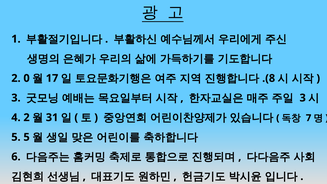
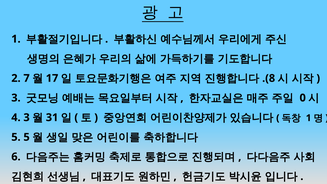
0: 0 -> 7 (27, 78)
3: 3 -> 0 (303, 98)
4 2: 2 -> 3 (27, 117)
7: 7 -> 1 (309, 118)
